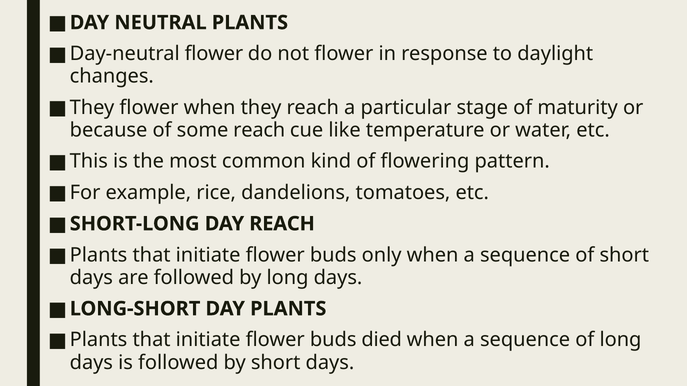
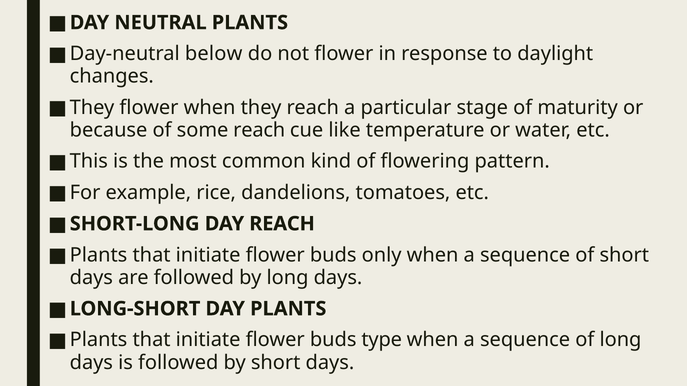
Day-neutral flower: flower -> below (214, 54)
died: died -> type (382, 340)
